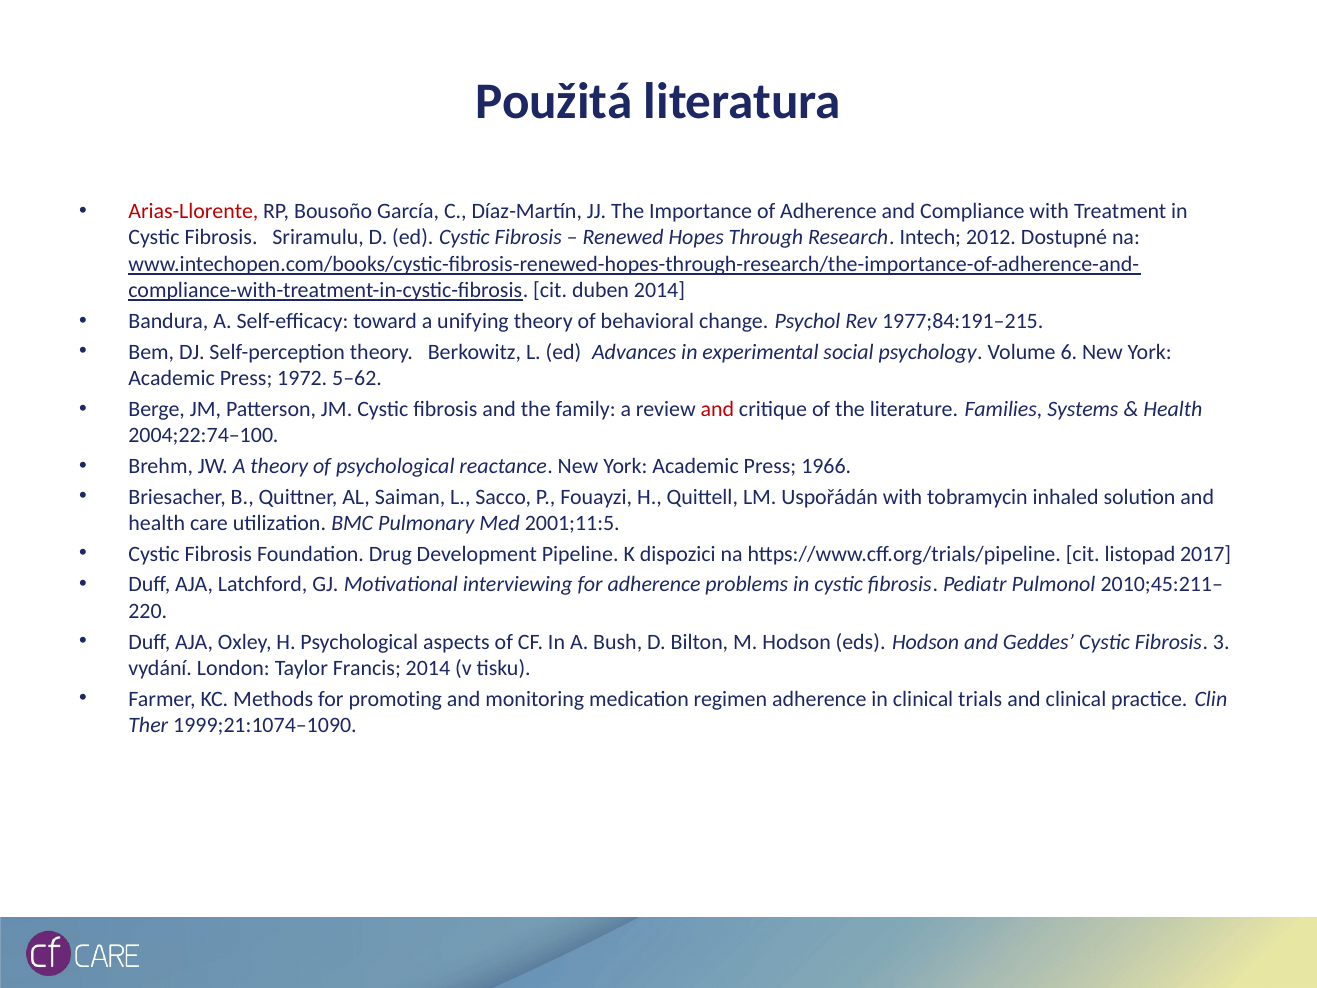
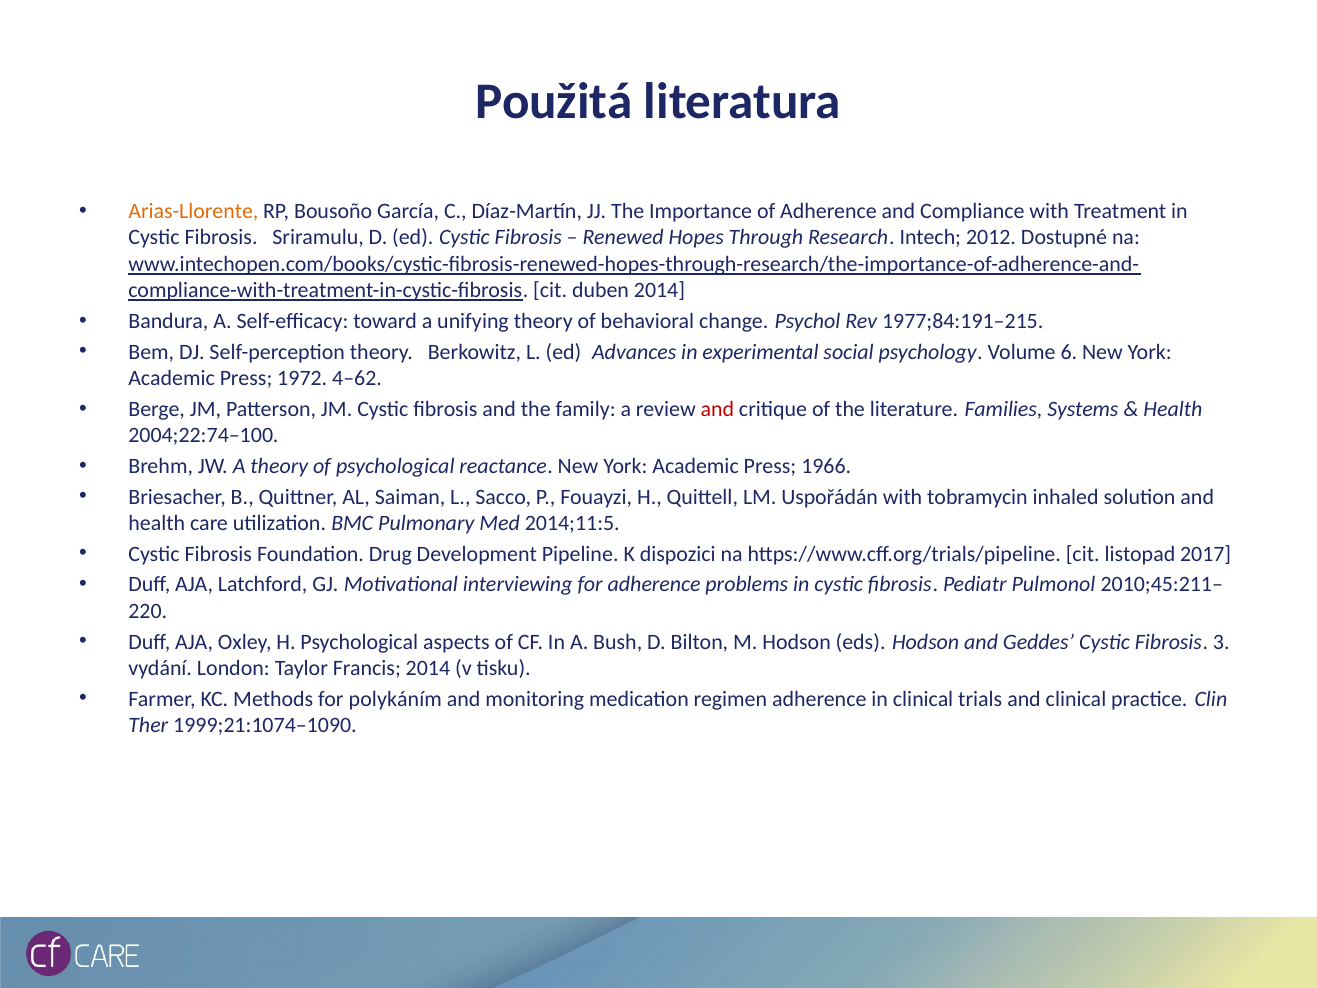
Arias-Llorente colour: red -> orange (193, 211)
5–62: 5–62 -> 4–62 (357, 378)
2001;11:5: 2001;11:5 -> 2014;11:5 (572, 523)
promoting: promoting -> polykáním (395, 699)
